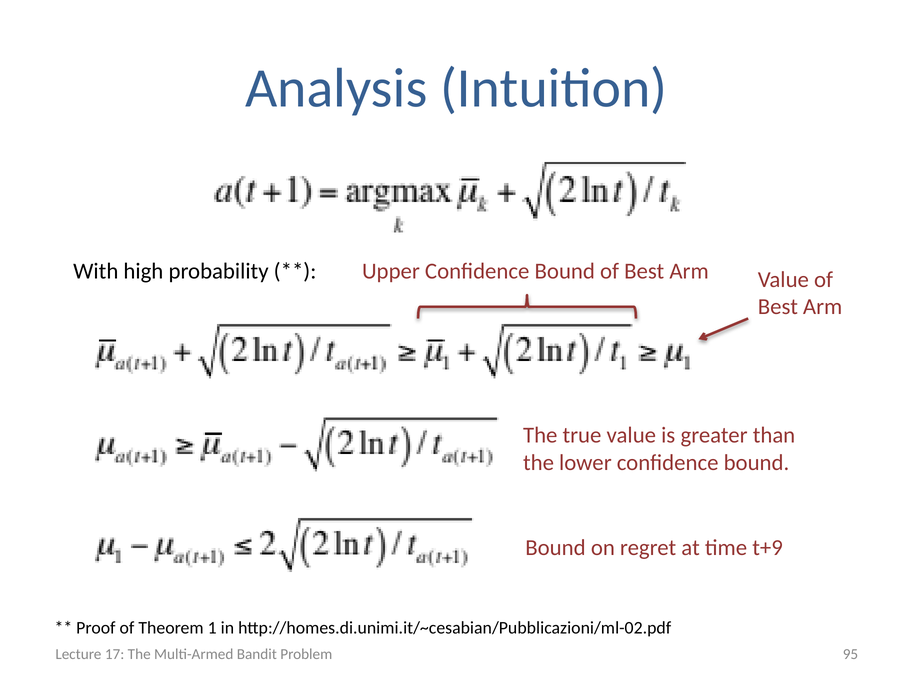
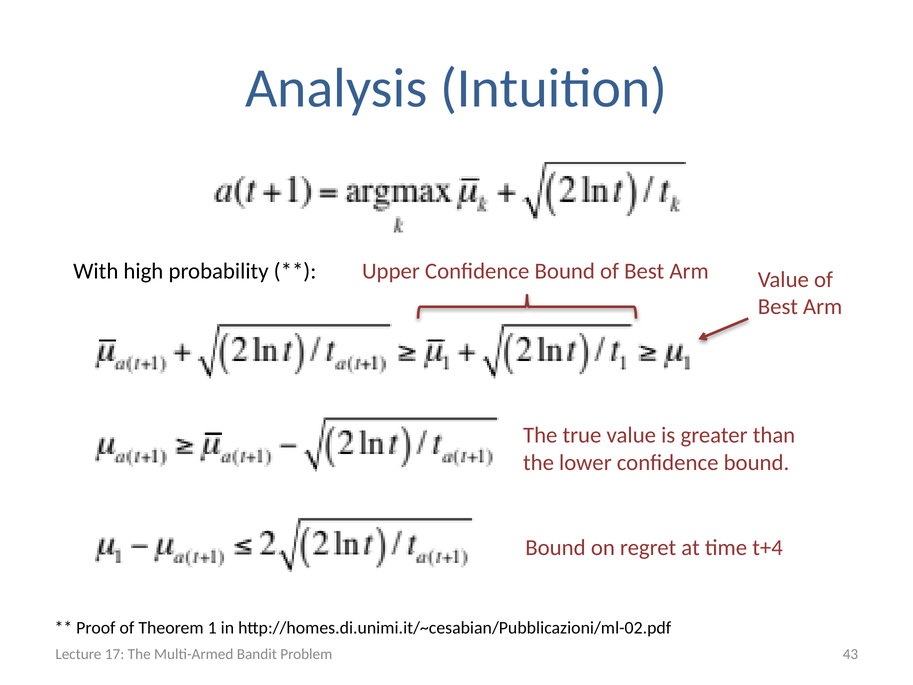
t+9: t+9 -> t+4 (768, 547)
95: 95 -> 43 (851, 654)
